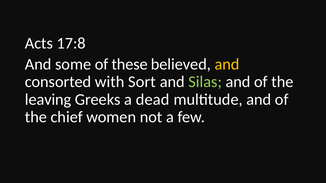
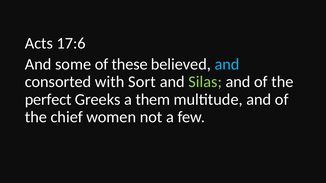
17:8: 17:8 -> 17:6 (71, 43)
and colour: yellow -> light blue (227, 64)
leaving: leaving -> perfect (48, 100)
dead: dead -> them (153, 100)
